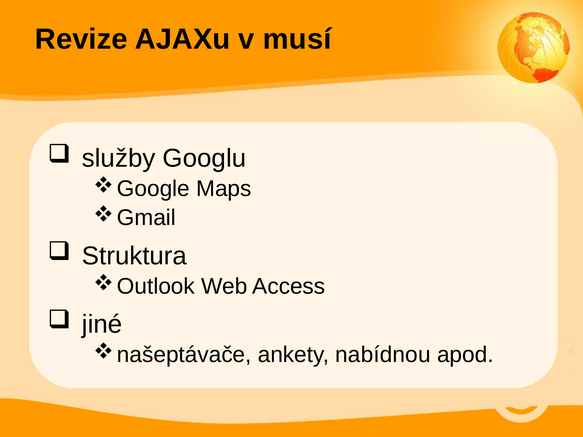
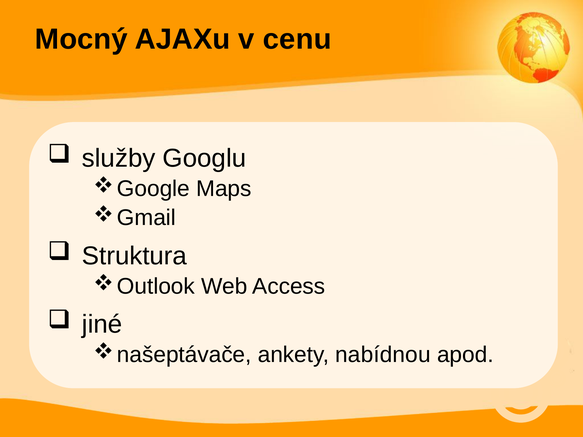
Revize: Revize -> Mocný (81, 39)
musí: musí -> cenu (297, 39)
